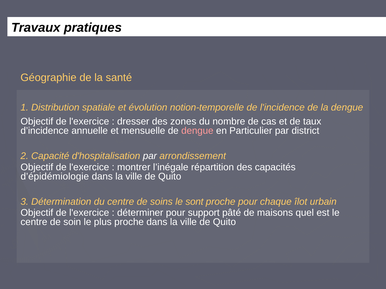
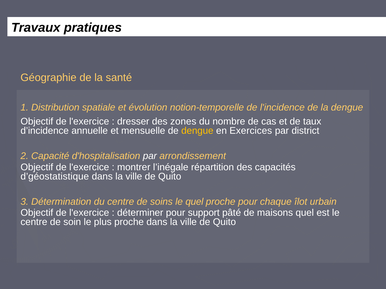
dengue colour: pink -> yellow (197, 131)
Particulier: Particulier -> Exercices (251, 131)
d’épidémiologie: d’épidémiologie -> d’géostatistique (55, 177)
le sont: sont -> quel (194, 202)
